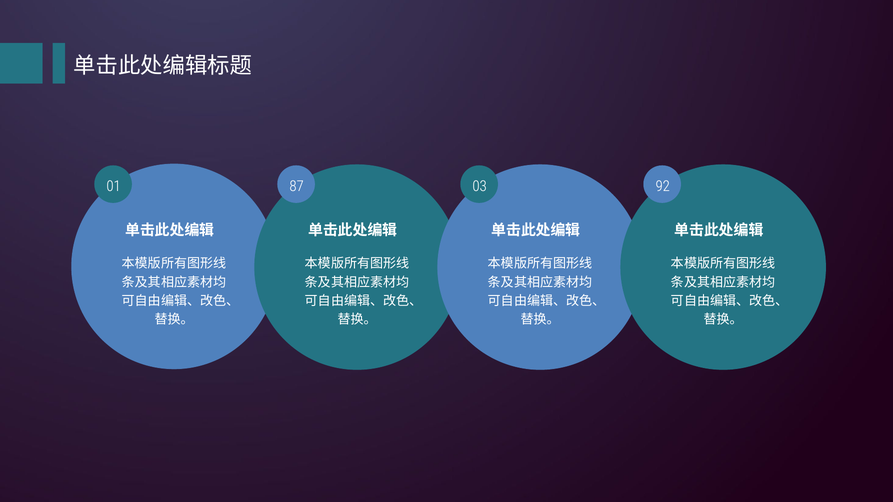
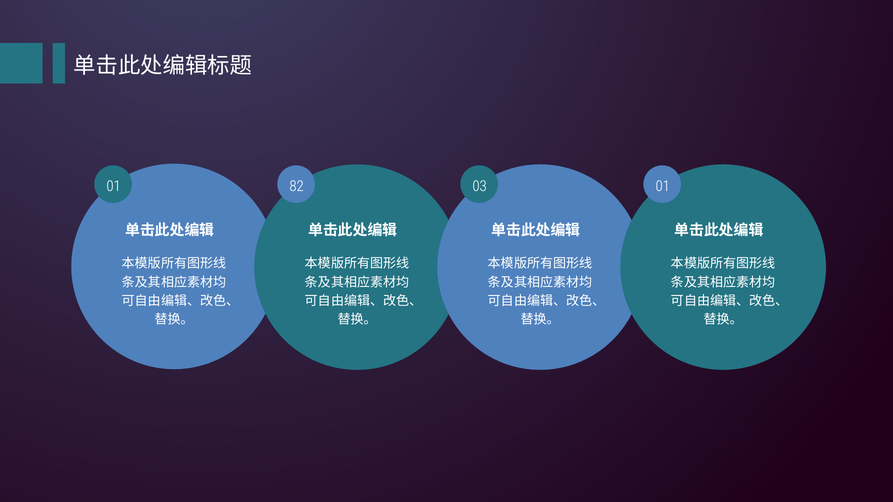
87: 87 -> 82 (297, 186)
03 92: 92 -> 01 (663, 186)
